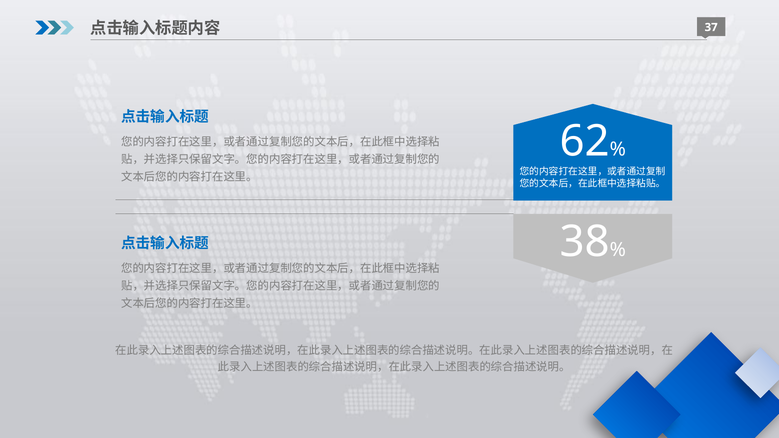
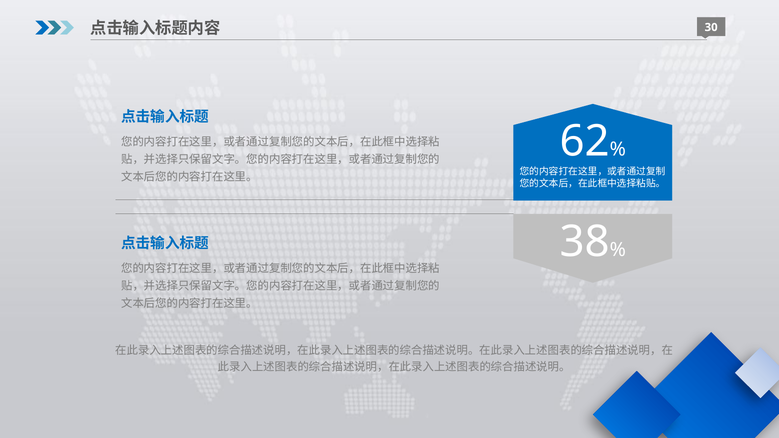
37: 37 -> 30 (711, 27)
